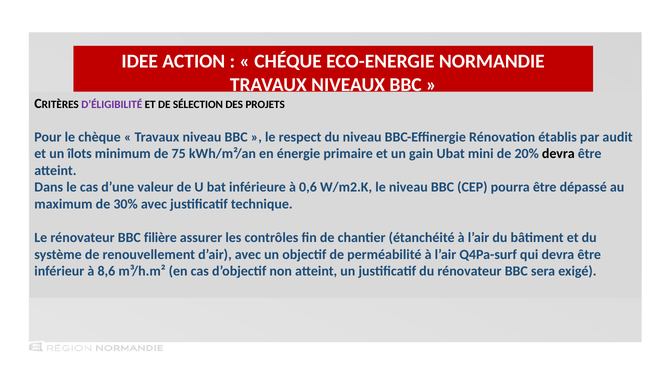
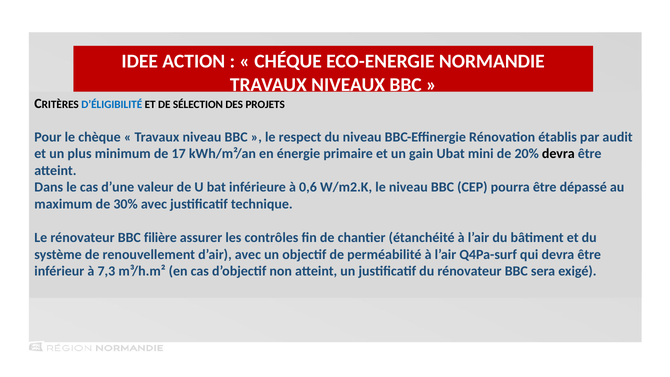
D’ÉLIGIBILITÉ colour: purple -> blue (112, 104)
îlots: îlots -> plus (79, 154)
75: 75 -> 17 (179, 154)
8,6: 8,6 -> 7,3 (106, 271)
